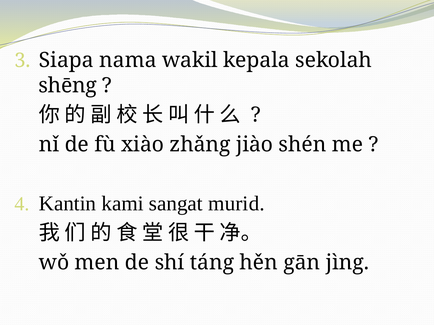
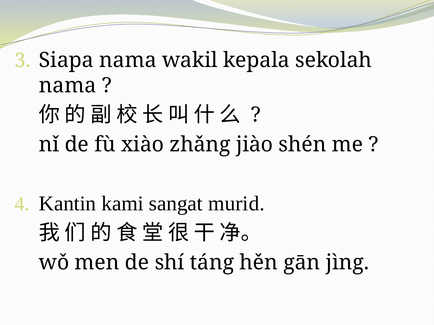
shēng: shēng -> nama (68, 86)
